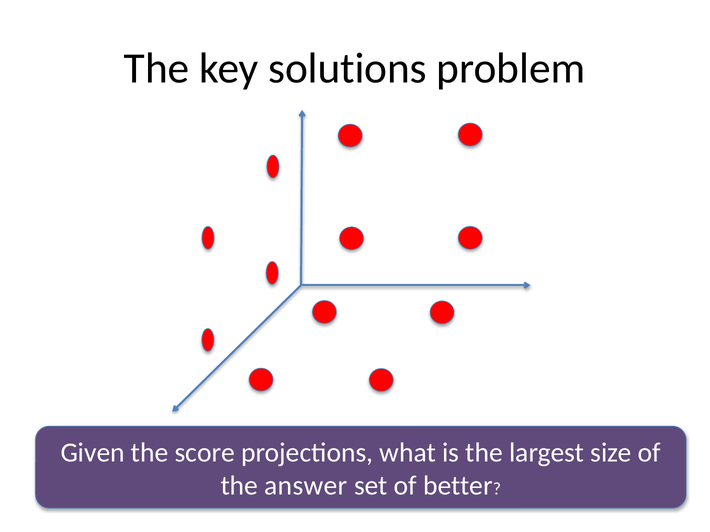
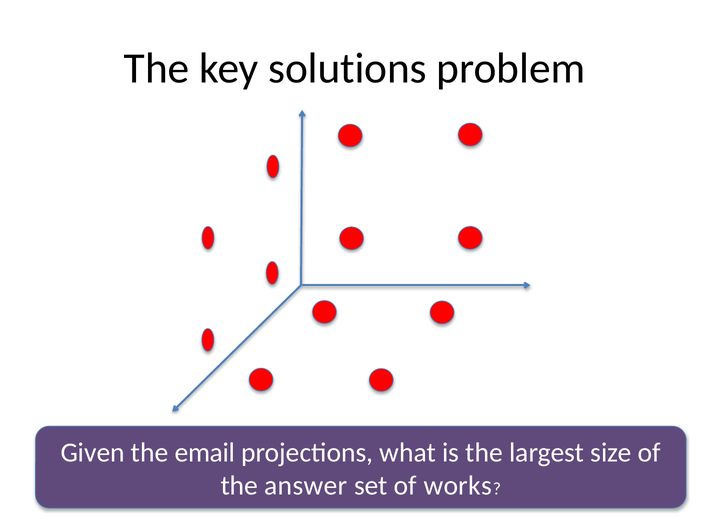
score: score -> email (205, 453)
better: better -> works (458, 486)
